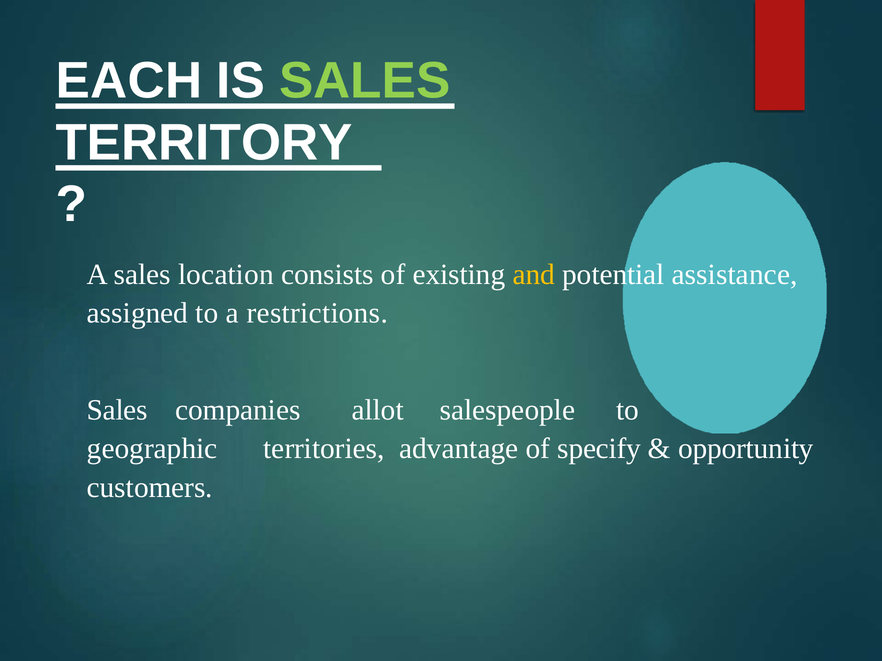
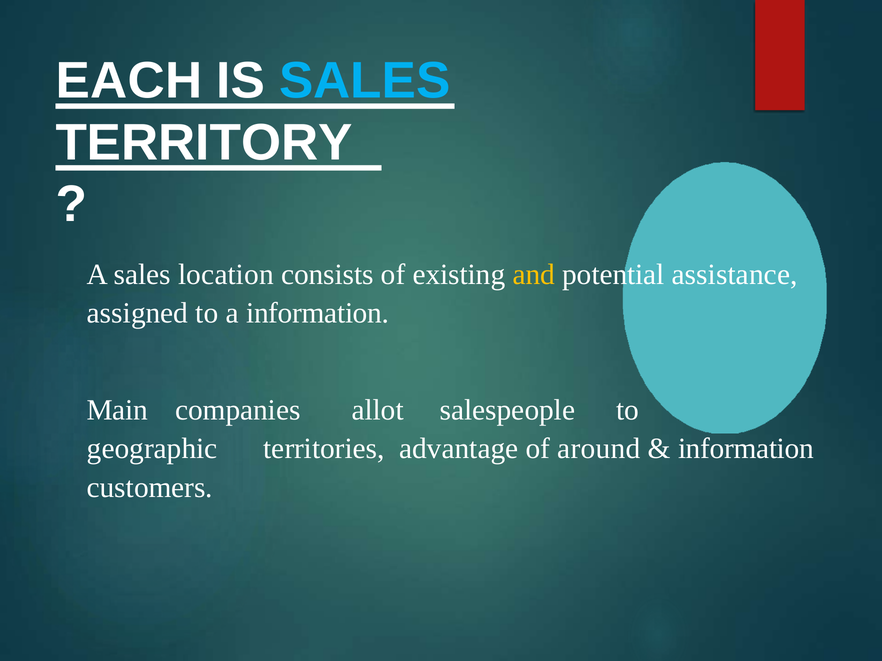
SALES colour: light green -> light blue (365, 81)
a restrictions: restrictions -> information (318, 313)
Sales: Sales -> Main (117, 410)
specify: specify -> around (599, 449)
opportunity: opportunity -> information (746, 449)
